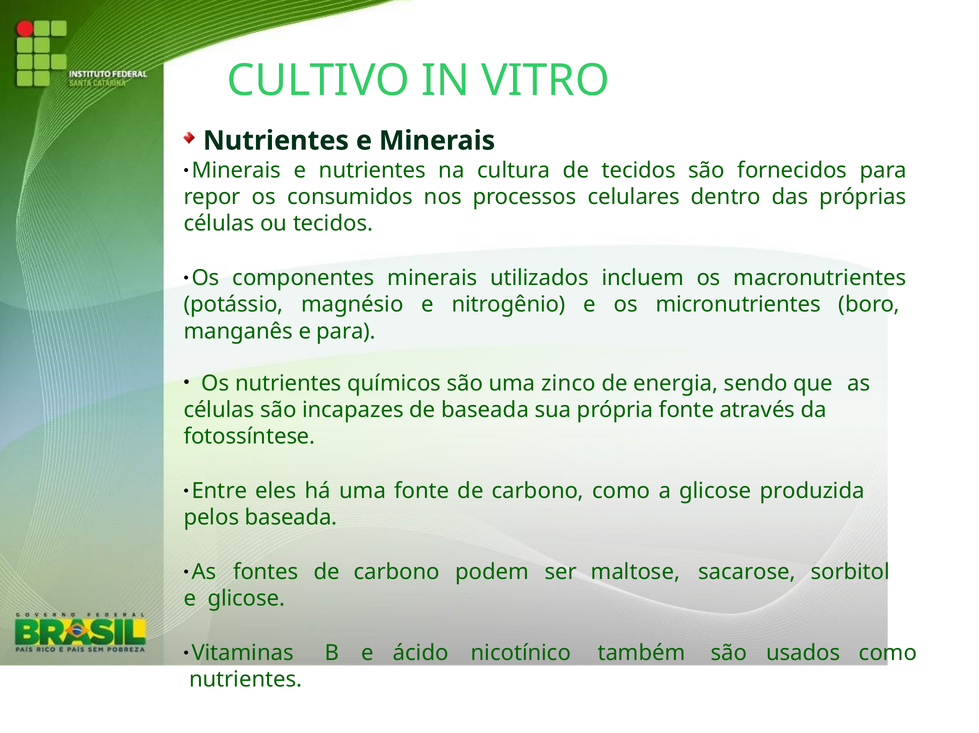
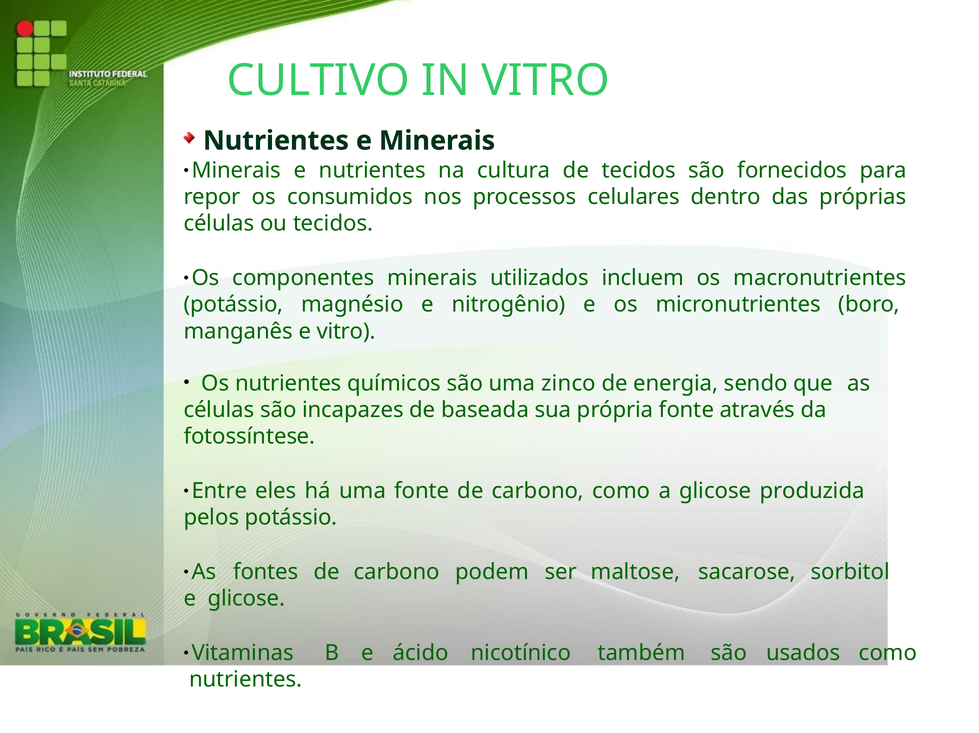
e para: para -> vitro (346, 331)
pelos baseada: baseada -> potássio (291, 518)
